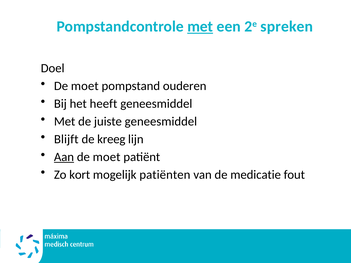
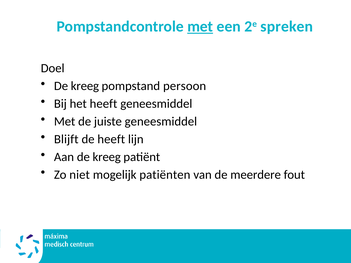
moet: moet -> kreeg (85, 86)
ouderen: ouderen -> persoon (185, 86)
de kreeg: kreeg -> heeft (111, 139)
Aan underline: present -> none (64, 157)
moet: moet -> kreeg (107, 157)
kort: kort -> niet (80, 175)
medicatie: medicatie -> meerdere (256, 175)
